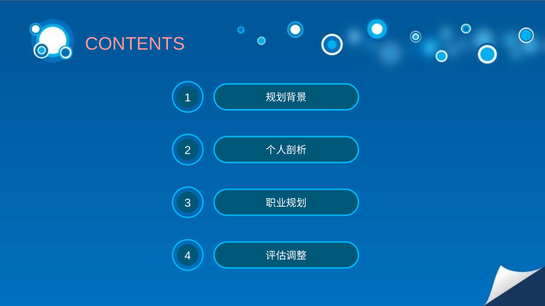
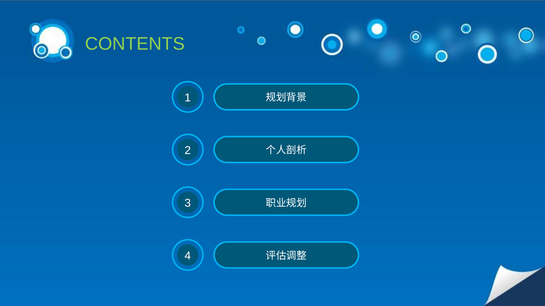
CONTENTS colour: pink -> light green (135, 44)
